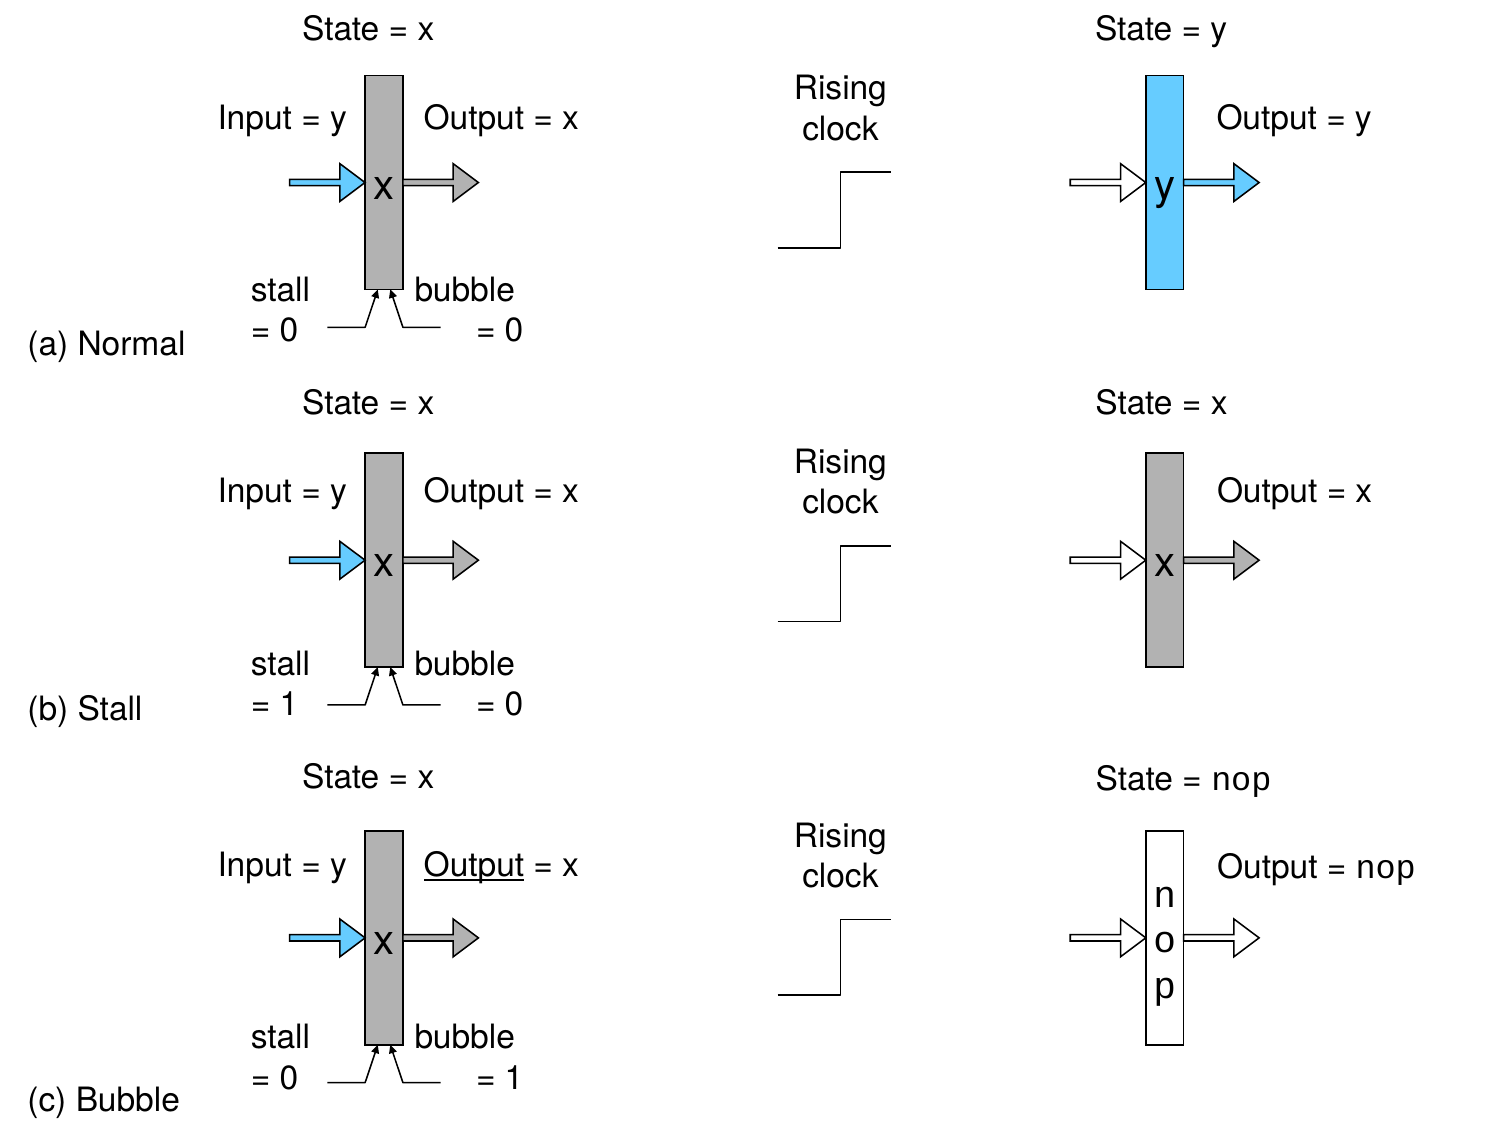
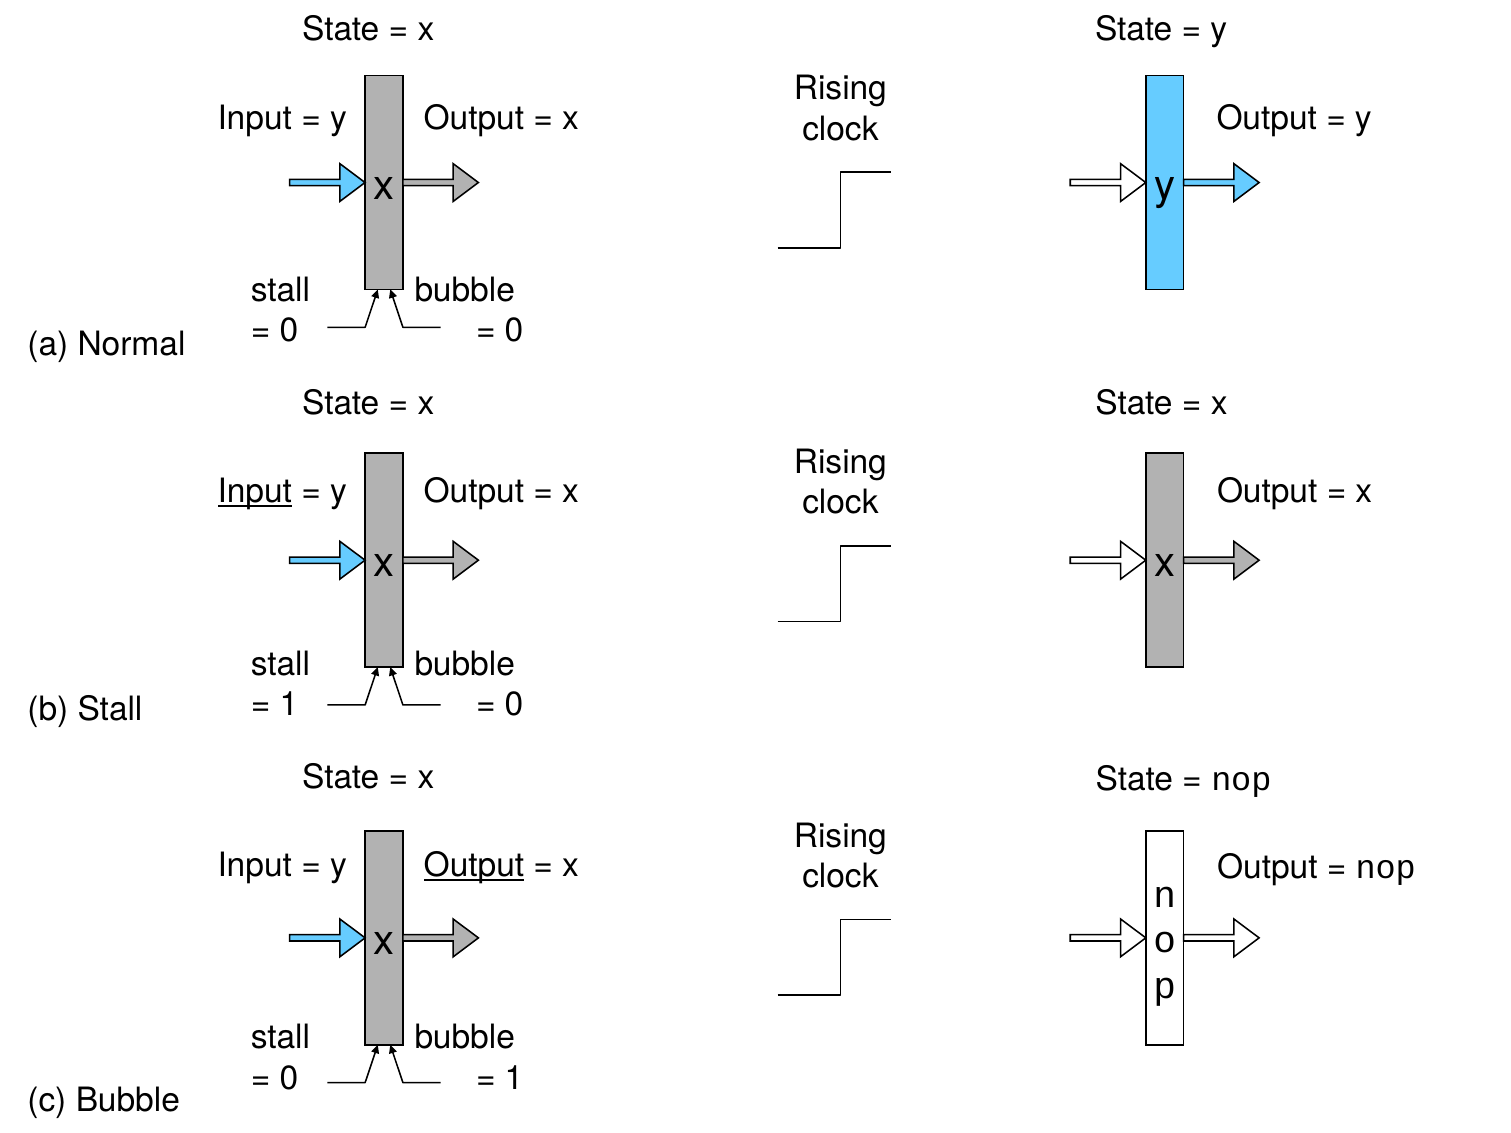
Input underline: none -> present (255, 492)
